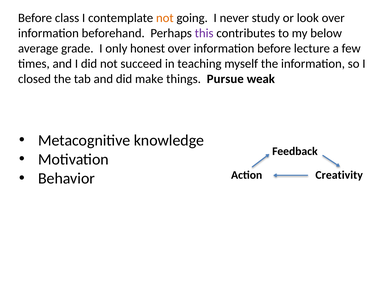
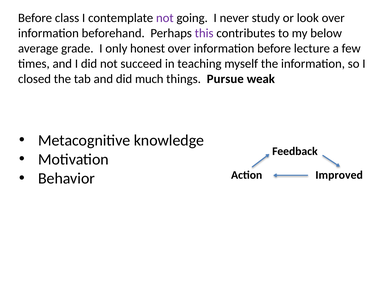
not colour: orange -> purple (165, 18)
make: make -> much (149, 79)
Creativity: Creativity -> Improved (339, 175)
